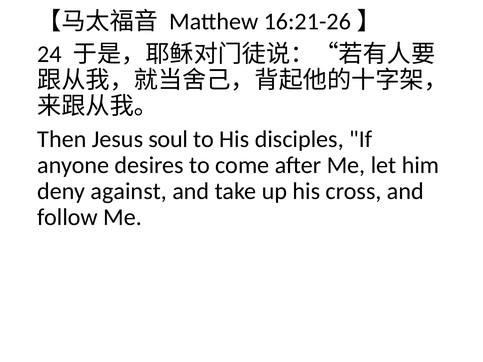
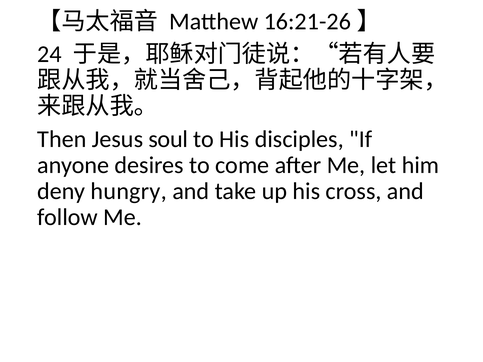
against: against -> hungry (129, 191)
